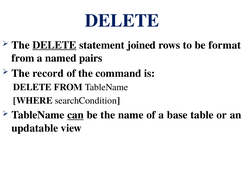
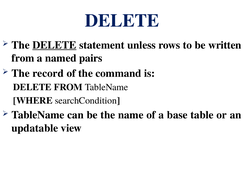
joined: joined -> unless (141, 45)
format: format -> written (225, 45)
can underline: present -> none (76, 115)
